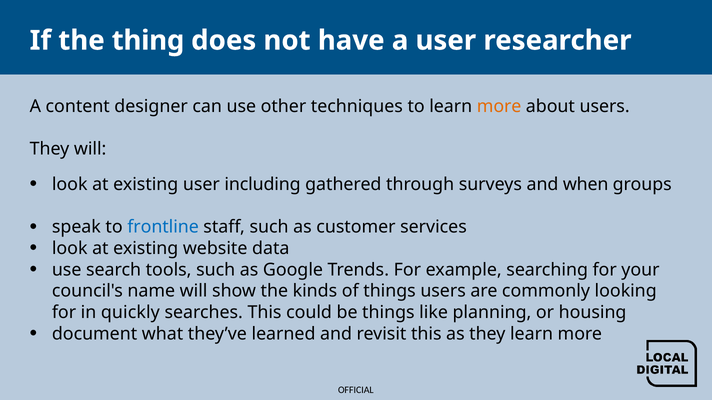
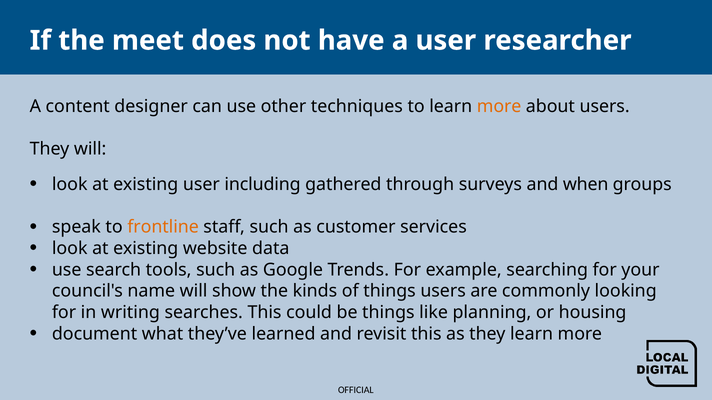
thing: thing -> meet (148, 41)
frontline colour: blue -> orange (163, 227)
quickly: quickly -> writing (130, 313)
